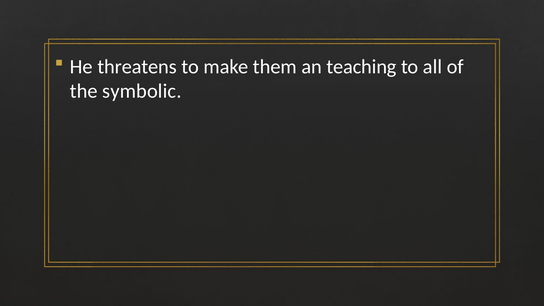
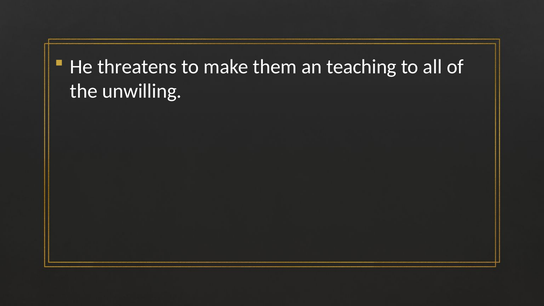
symbolic: symbolic -> unwilling (142, 91)
